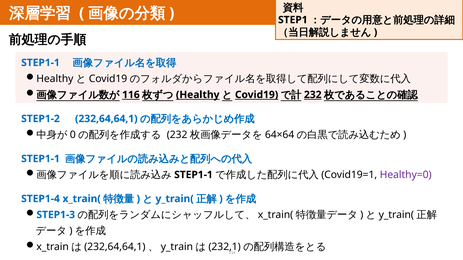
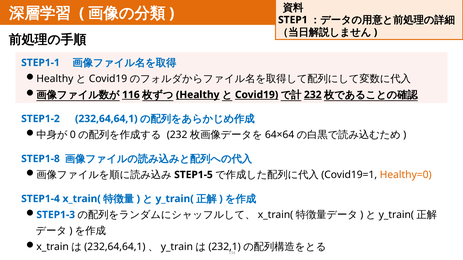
STEP1-1: STEP1-1 -> STEP1-8 (40, 159)
STEP1-1: STEP1-1 -> STEP1-5 (193, 175)
Healthy=0 colour: purple -> orange (406, 175)
